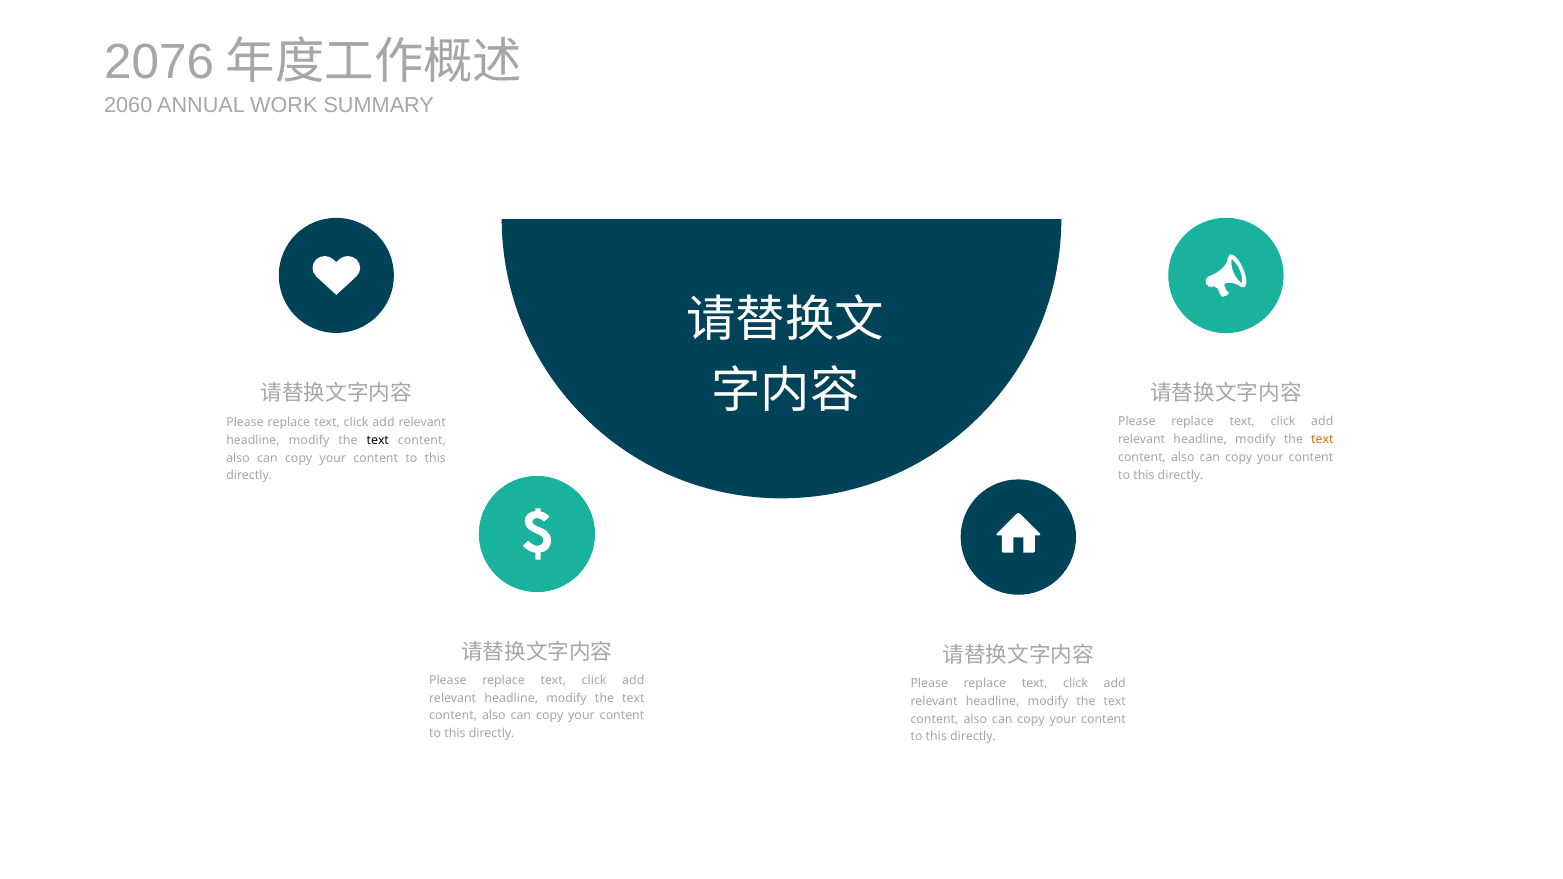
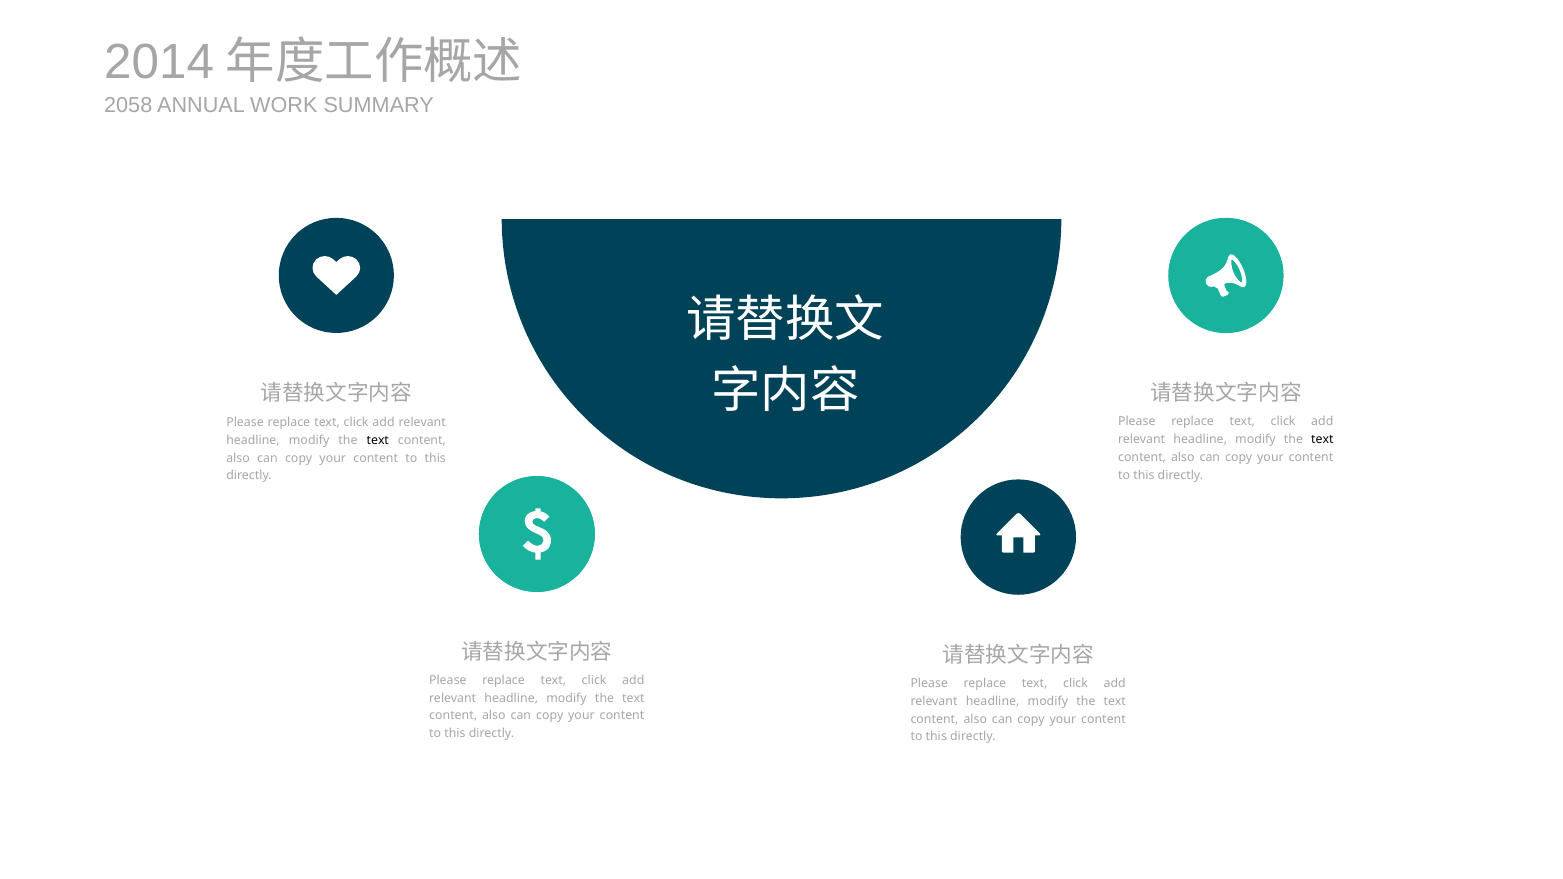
2076: 2076 -> 2014 (159, 62)
2060: 2060 -> 2058 (128, 105)
text colour: orange -> black (1322, 440)
